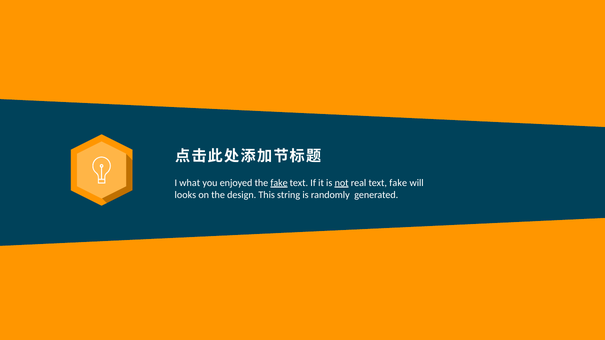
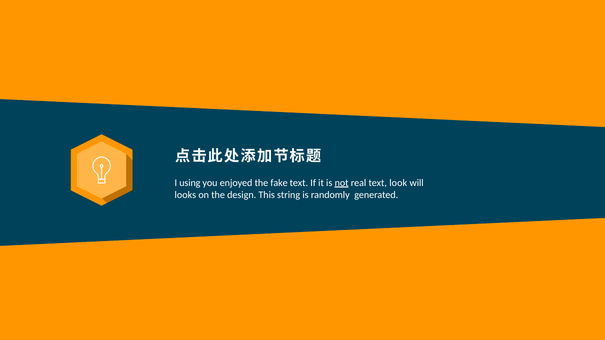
what: what -> using (190, 183)
fake underline: present -> none (279, 183)
text fake: fake -> look (398, 183)
